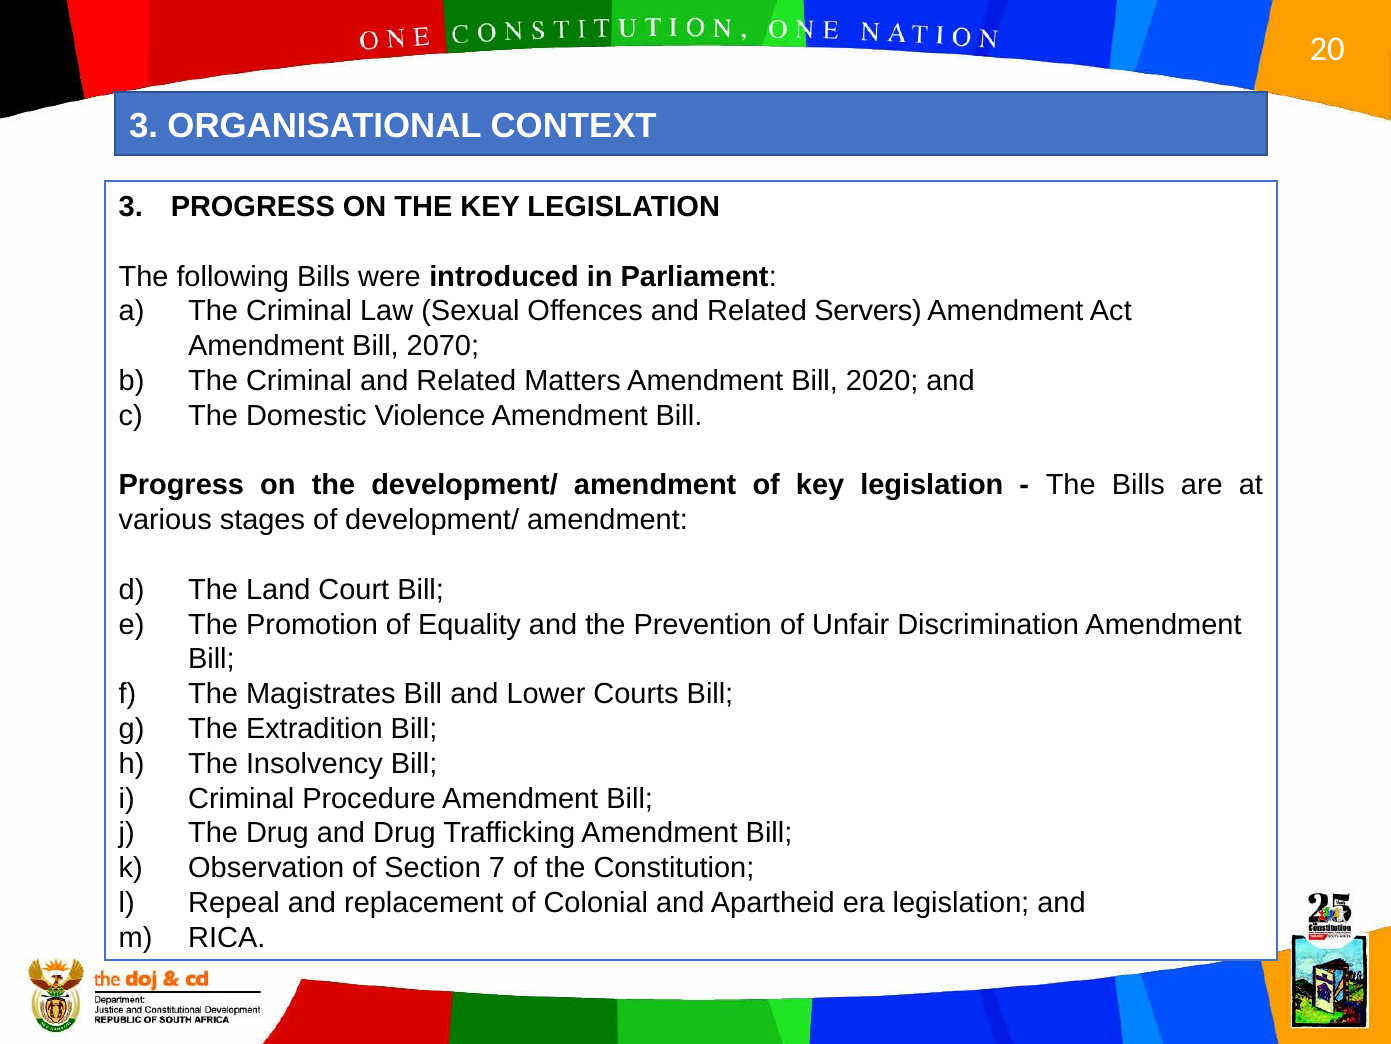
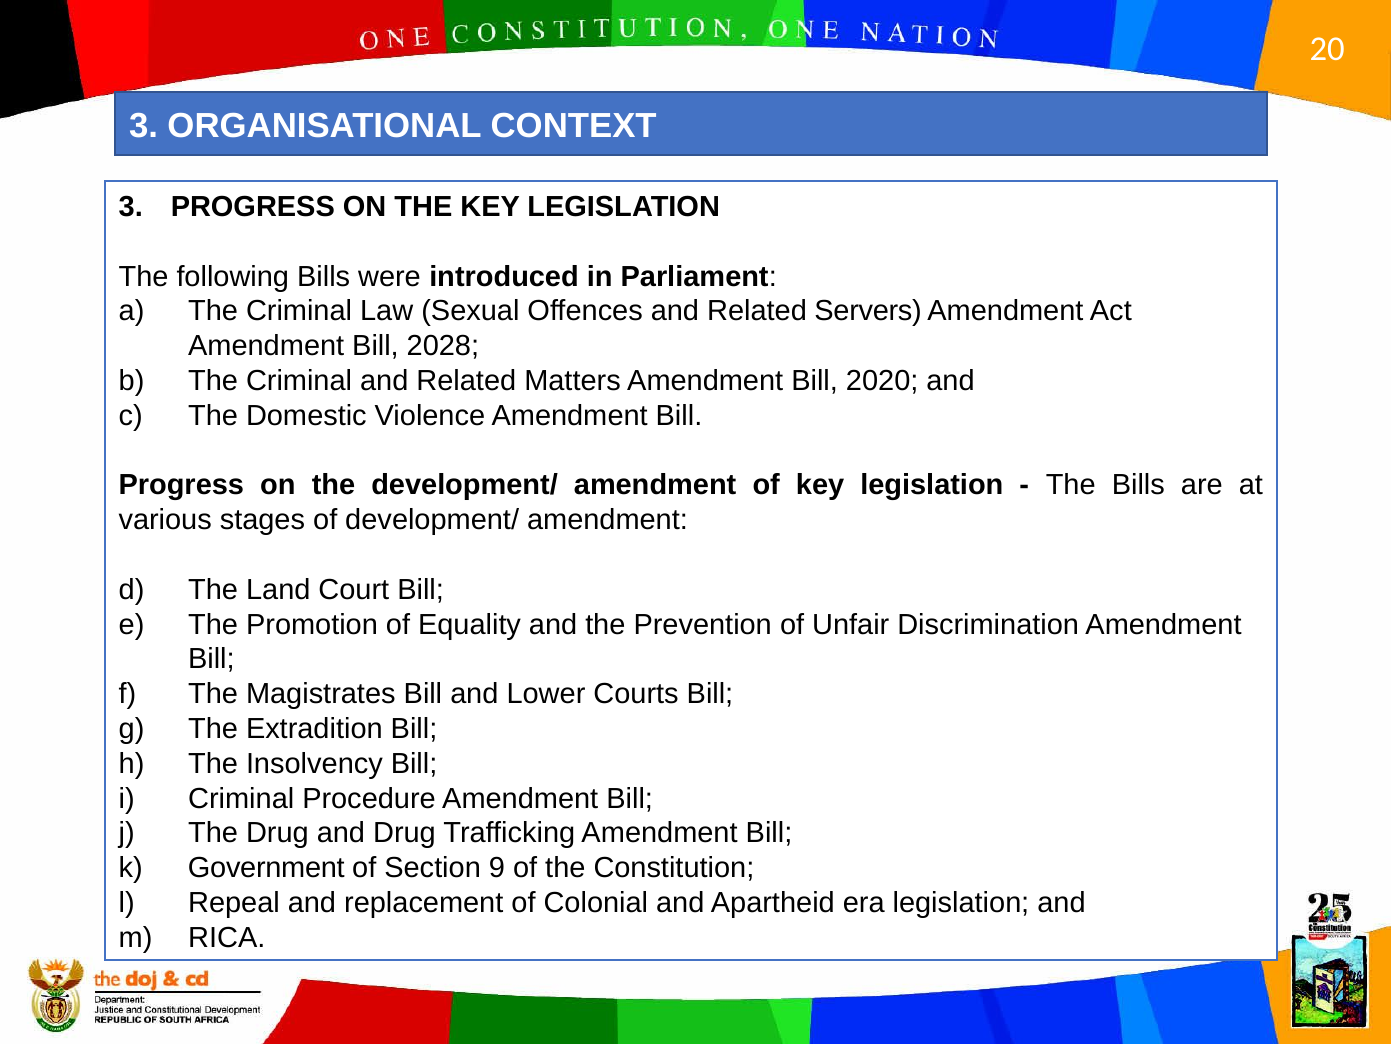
2070: 2070 -> 2028 (443, 346)
Observation: Observation -> Government (266, 868)
7: 7 -> 9 (497, 868)
